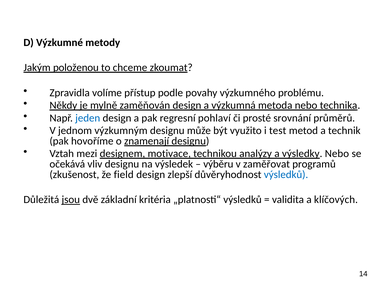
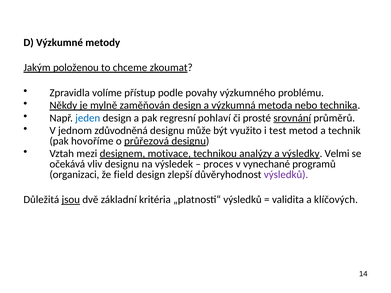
srovnání underline: none -> present (292, 118)
výzkumným: výzkumným -> zdůvodněná (121, 131)
znamenají: znamenají -> průřezová (147, 141)
výsledky Nebo: Nebo -> Velmi (337, 154)
výběru: výběru -> proces (218, 164)
zaměřovat: zaměřovat -> vynechané (267, 164)
zkušenost: zkušenost -> organizaci (74, 175)
výsledků colour: blue -> purple (286, 175)
